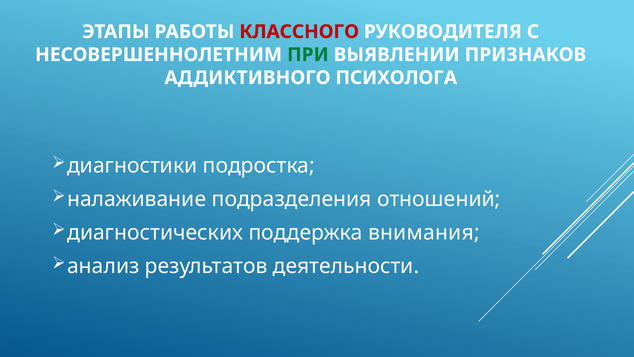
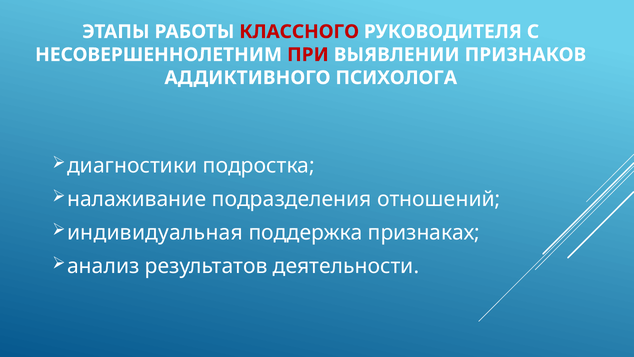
ПРИ colour: green -> red (308, 55)
диагностических: диагностических -> индивидуальная (155, 233)
внимания: внимания -> признаках (424, 233)
